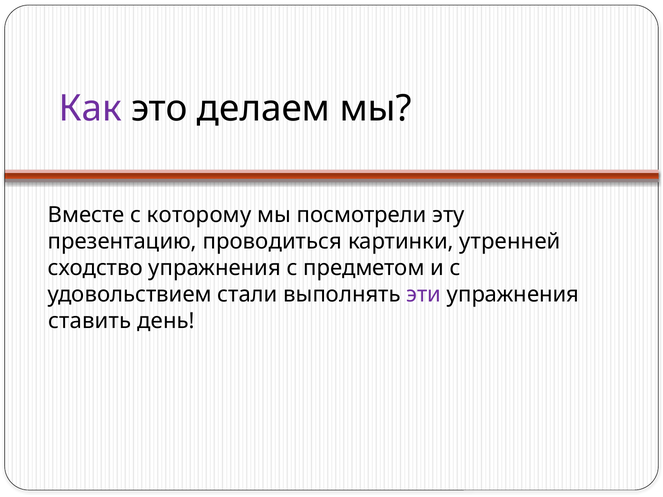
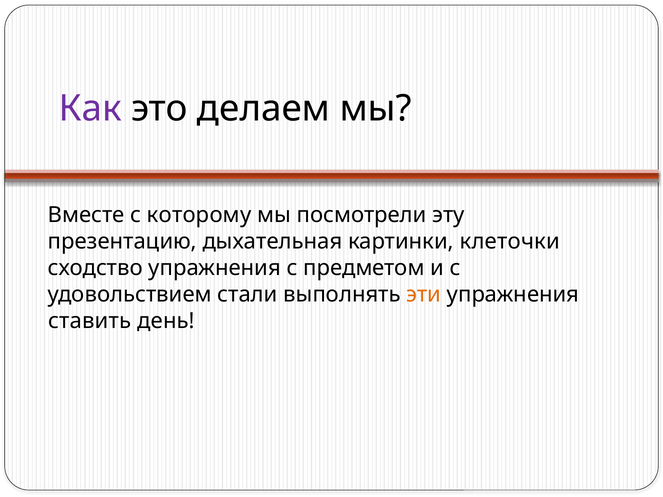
проводиться: проводиться -> дыхательная (272, 241)
утренней: утренней -> клеточки (510, 241)
эти colour: purple -> orange (424, 294)
